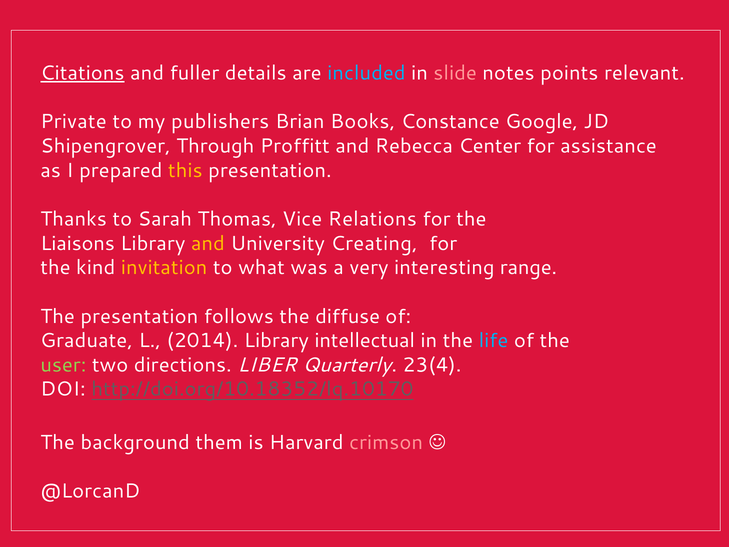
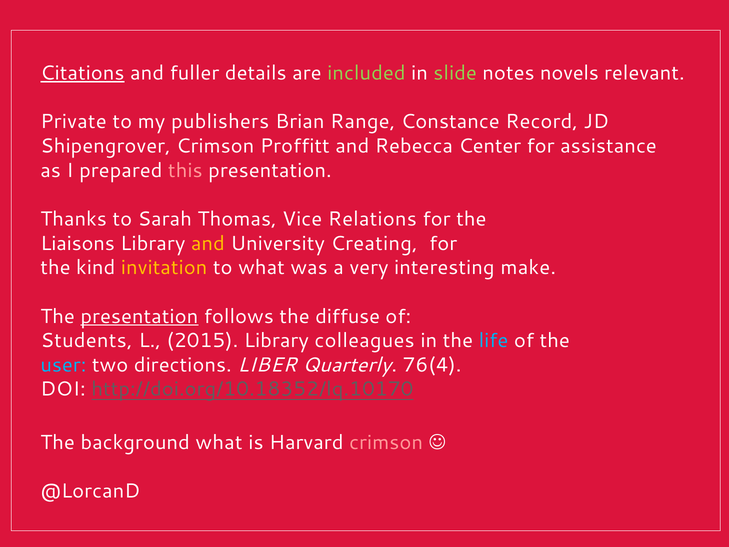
included colour: light blue -> light green (366, 73)
slide colour: pink -> light green (455, 73)
points: points -> novels (569, 73)
Books: Books -> Range (363, 122)
Google: Google -> Record (542, 122)
Shipengrover Through: Through -> Crimson (215, 146)
this colour: yellow -> pink (185, 170)
range: range -> make (528, 268)
presentation underline: none -> present (139, 316)
Graduate: Graduate -> Students (87, 340)
2014: 2014 -> 2015 (202, 340)
intellectual: intellectual -> colleagues (365, 340)
user colour: light green -> light blue (63, 365)
23(4: 23(4 -> 76(4 (432, 365)
background them: them -> what (219, 442)
